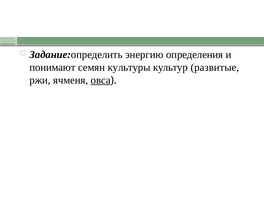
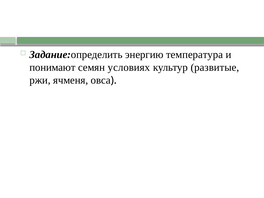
определения: определения -> температура (195, 55)
культуры: культуры -> условиях (129, 67)
овса underline: present -> none (101, 80)
